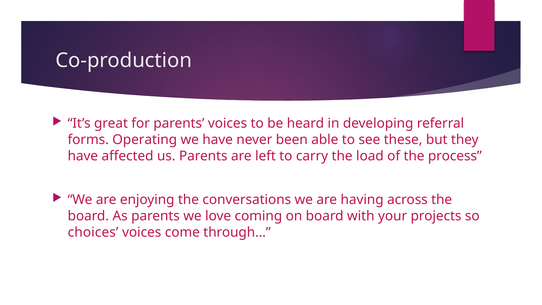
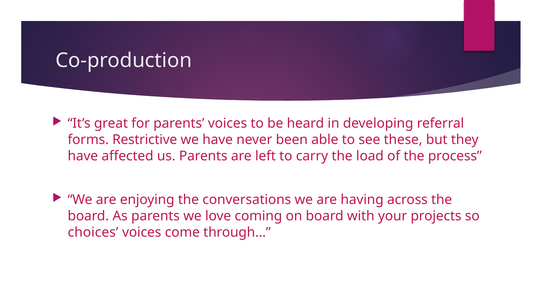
Operating: Operating -> Restrictive (145, 140)
